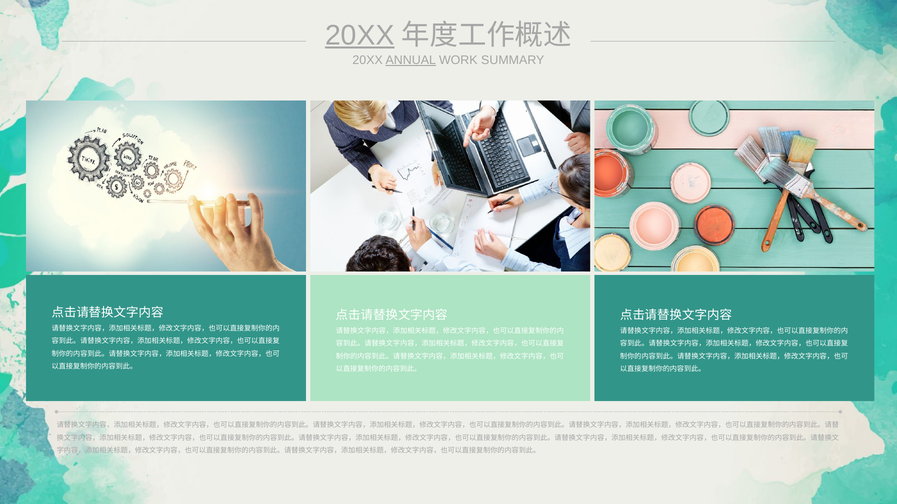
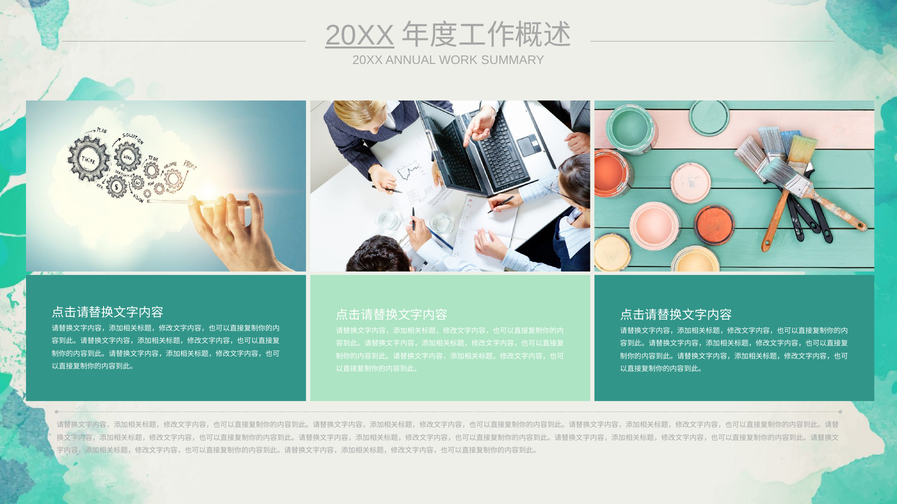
ANNUAL underline: present -> none (411, 60)
